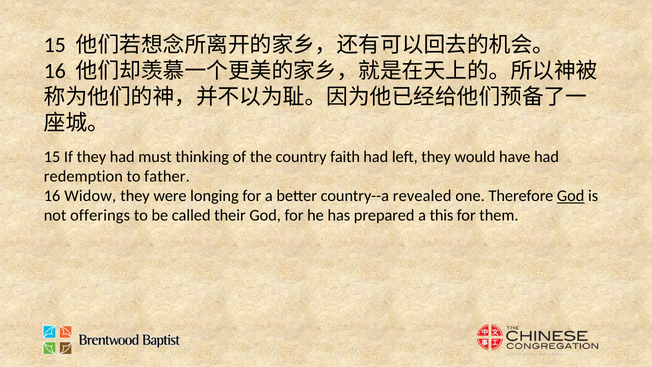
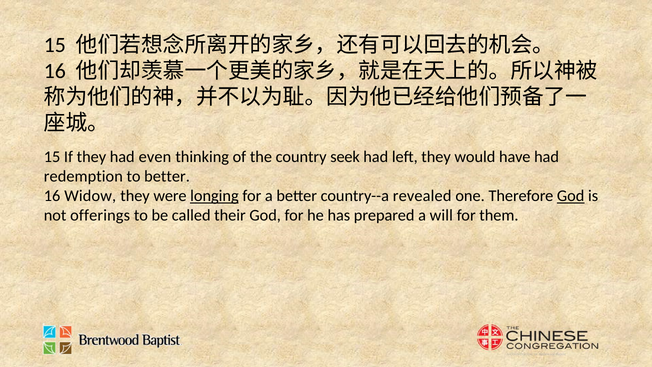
must: must -> even (155, 157)
faith: faith -> seek (345, 157)
to father: father -> better (167, 176)
longing underline: none -> present (214, 196)
this: this -> will (441, 215)
